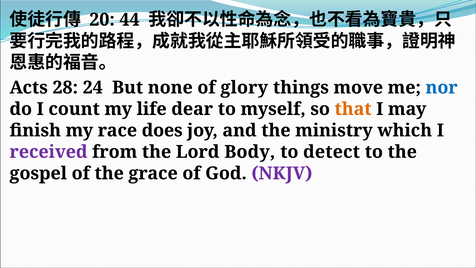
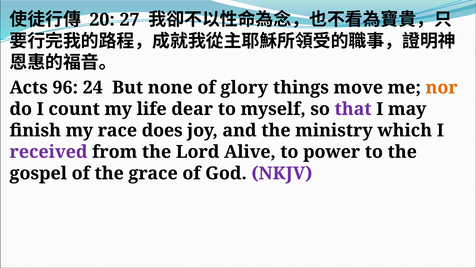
44: 44 -> 27 (130, 20)
28: 28 -> 96 (65, 88)
nor colour: blue -> orange (442, 88)
that colour: orange -> purple (353, 109)
Body: Body -> Alive (250, 152)
detect: detect -> power (332, 152)
